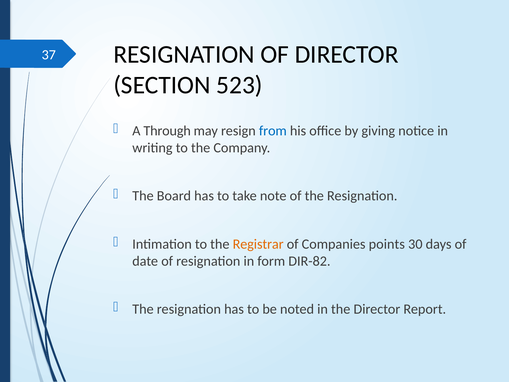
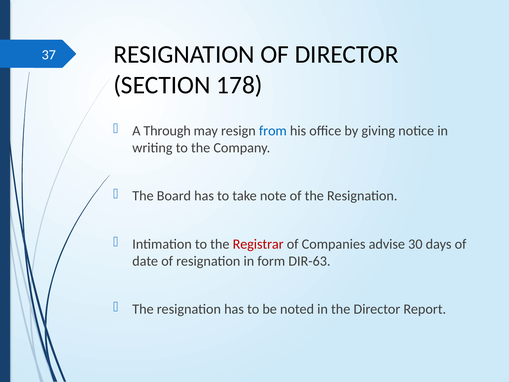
523: 523 -> 178 (239, 85)
Registrar colour: orange -> red (258, 244)
points: points -> advise (387, 244)
DIR-82: DIR-82 -> DIR-63 (309, 261)
